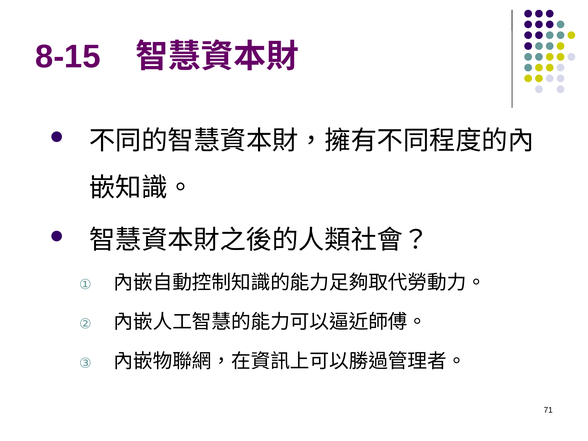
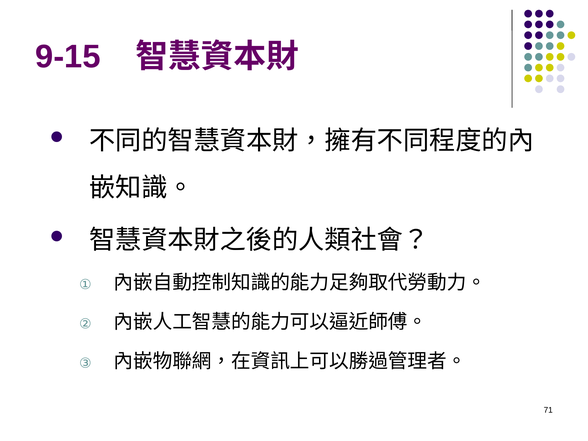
8-15: 8-15 -> 9-15 (68, 57)
